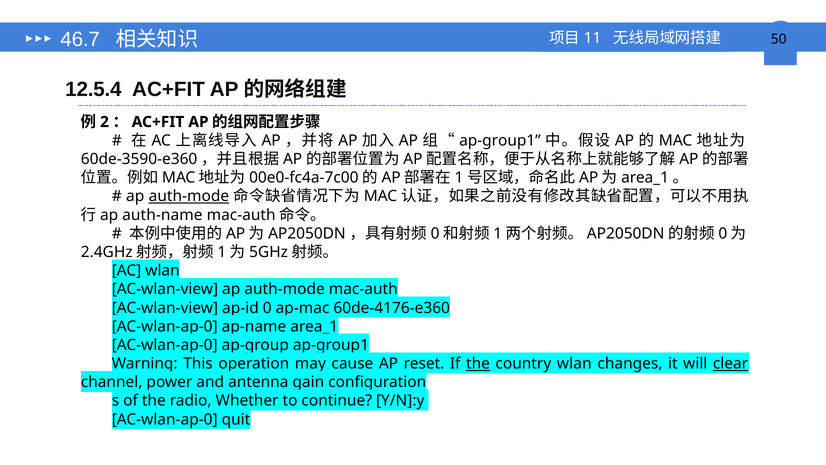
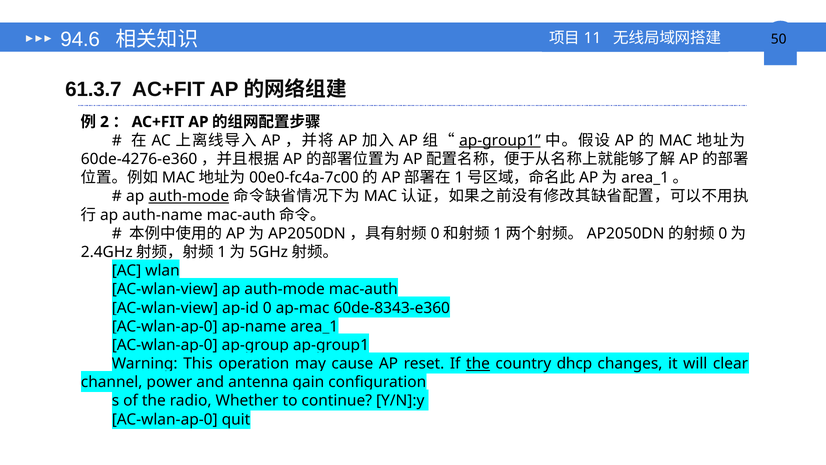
46.7: 46.7 -> 94.6 (80, 40)
12.5.4: 12.5.4 -> 61.3.7 (93, 90)
ap-group1 underline: none -> present (500, 140)
60de-3590-e360: 60de-3590-e360 -> 60de-4276-e360 (139, 159)
60de-4176-e360: 60de-4176-e360 -> 60de-8343-e360 (392, 308)
country wlan: wlan -> dhcp (574, 363)
clear underline: present -> none (731, 363)
